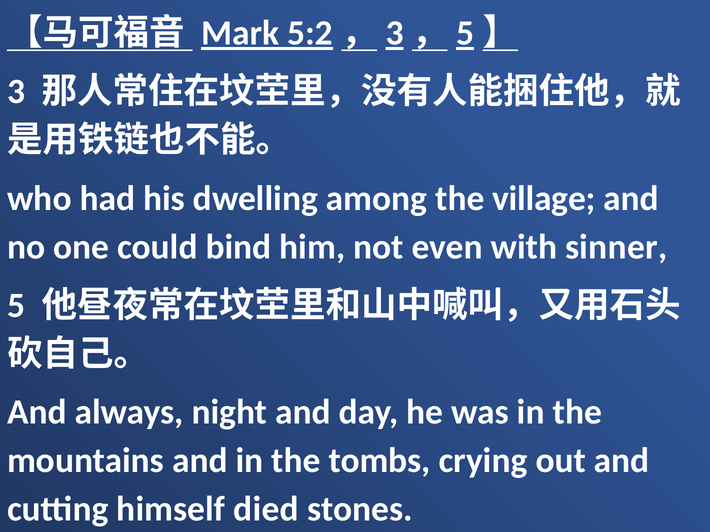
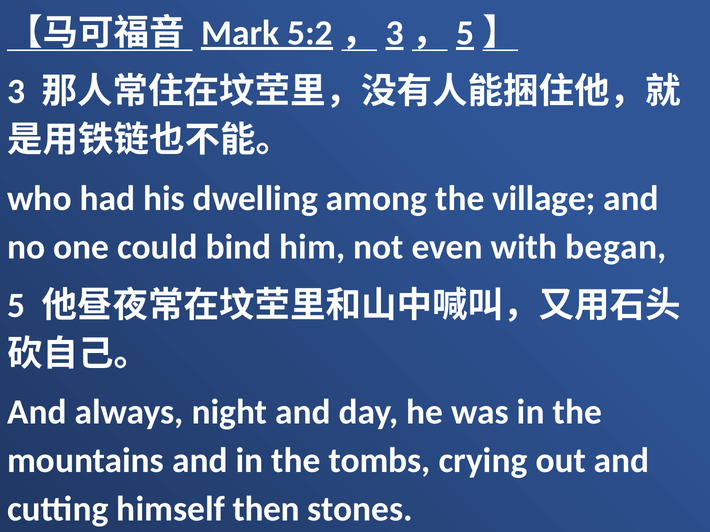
sinner: sinner -> began (616, 247)
died: died -> then (266, 510)
